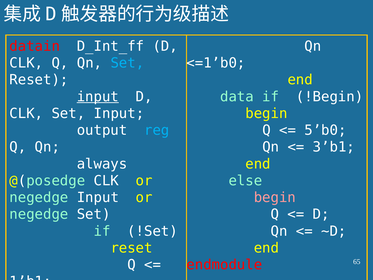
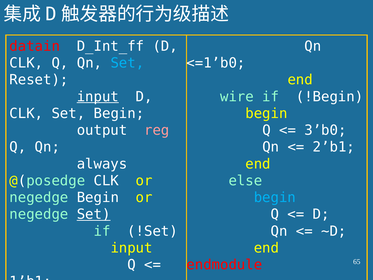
data: data -> wire (237, 97)
Set Input: Input -> Begin (119, 113)
reg colour: light blue -> pink (157, 130)
5’b0: 5’b0 -> 3’b0 (325, 130)
3’b1: 3’b1 -> 2’b1 (334, 147)
negedge Input: Input -> Begin (98, 197)
begin colour: pink -> light blue (275, 197)
Set underline: none -> present (94, 214)
reset: reset -> input (132, 248)
